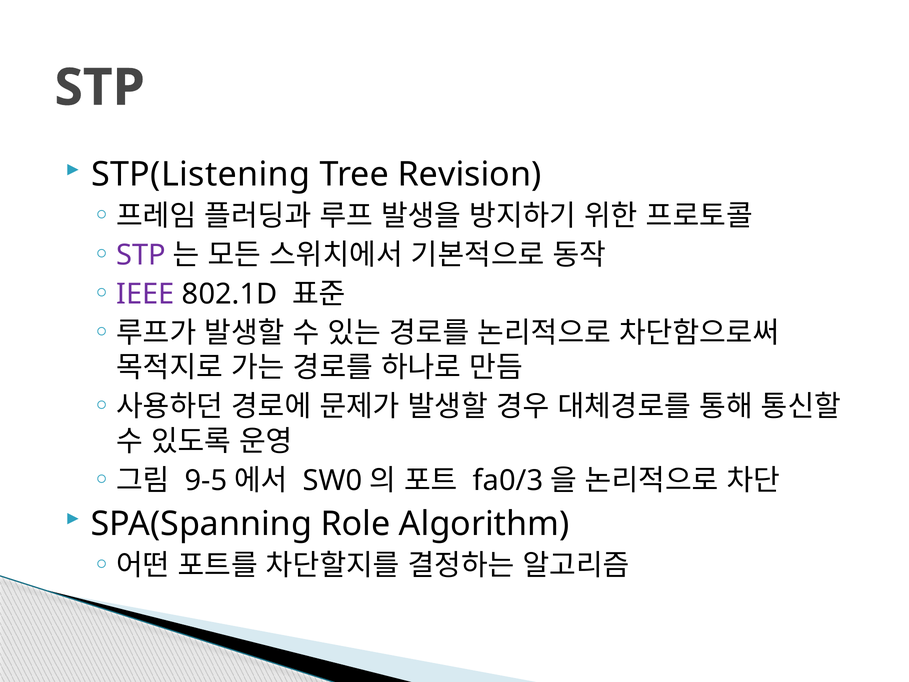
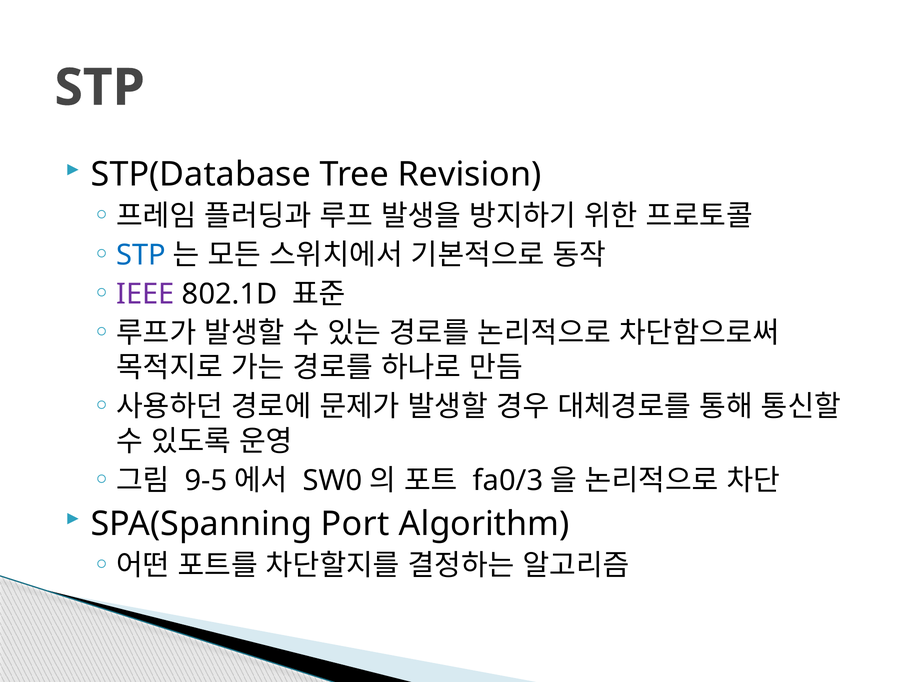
STP(Listening: STP(Listening -> STP(Database (201, 175)
STP colour: purple -> blue (141, 255)
Role: Role -> Port (355, 524)
